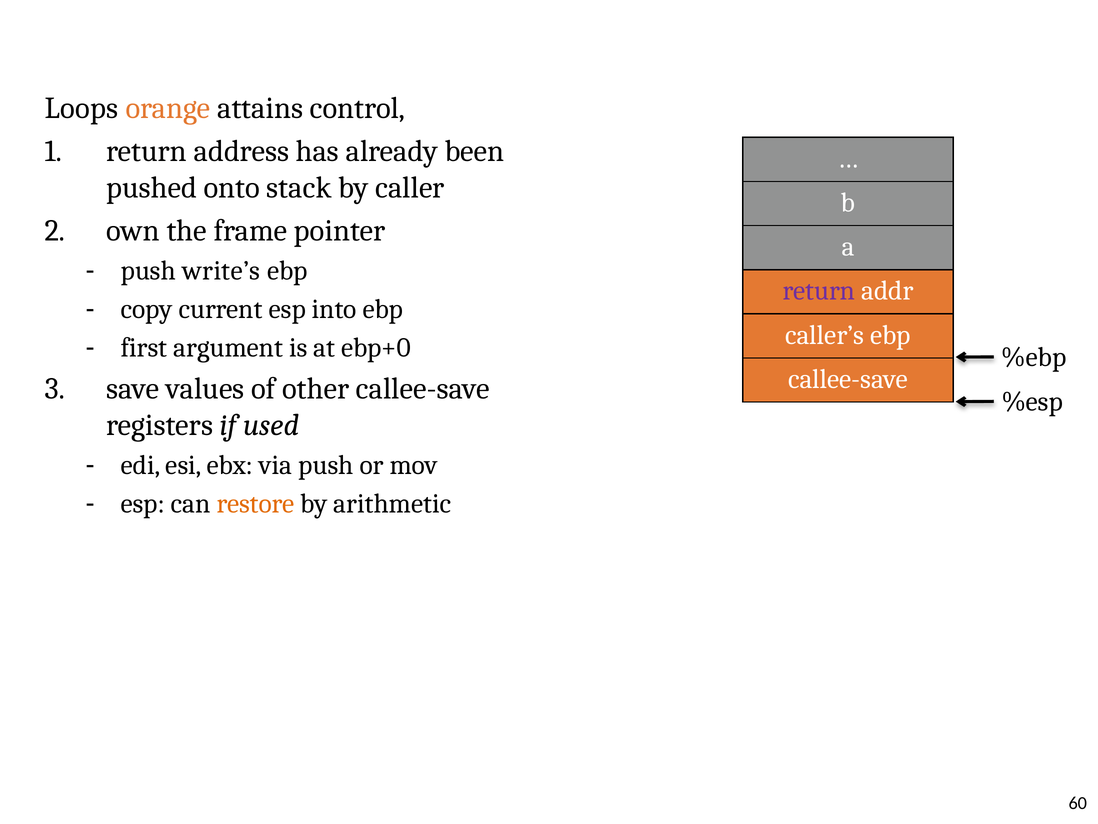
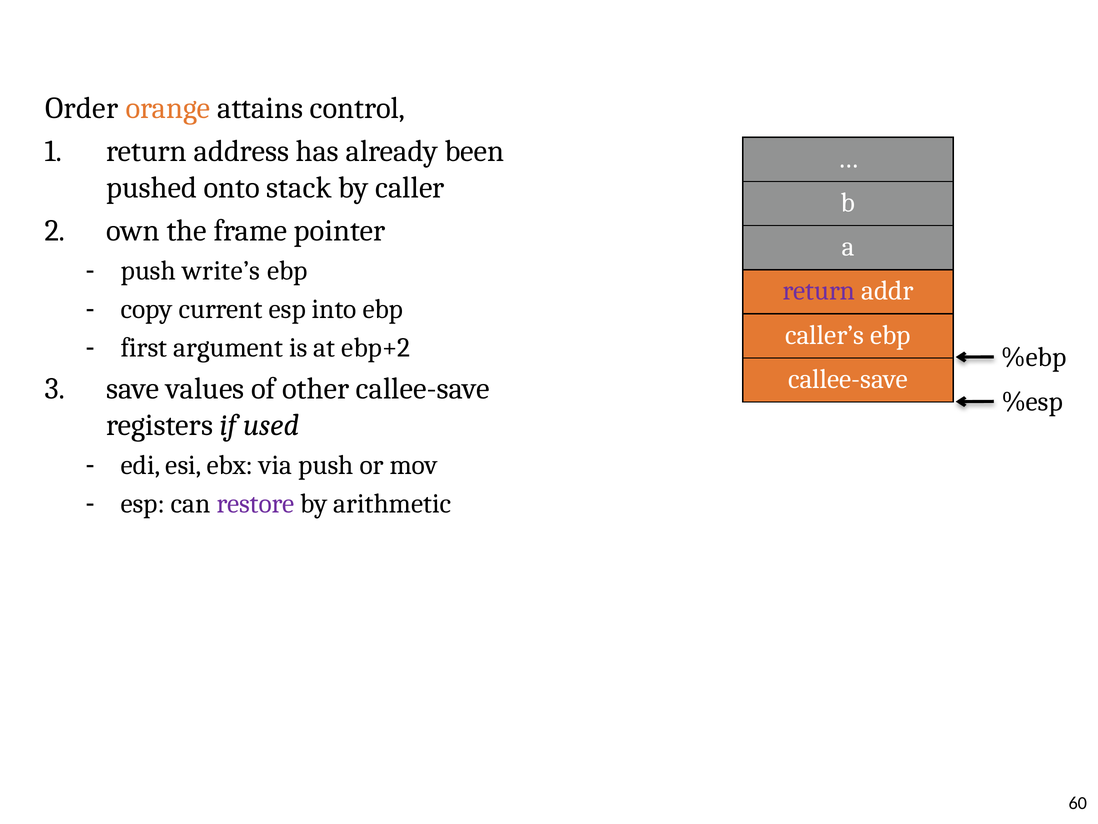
Loops: Loops -> Order (82, 108)
ebp+0: ebp+0 -> ebp+2 (376, 347)
restore colour: orange -> purple (256, 503)
